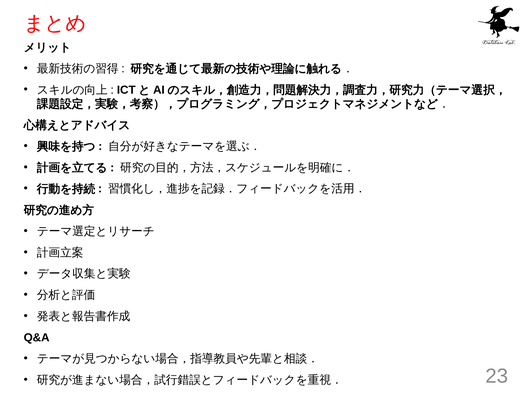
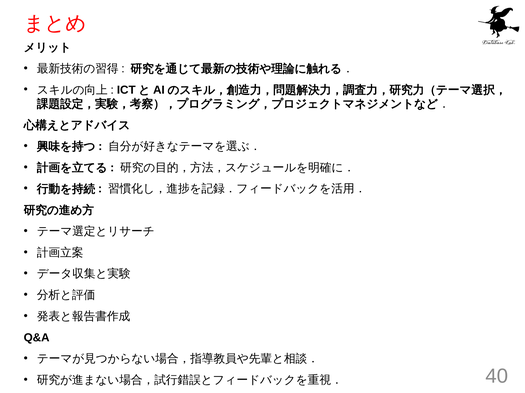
23: 23 -> 40 (497, 377)
